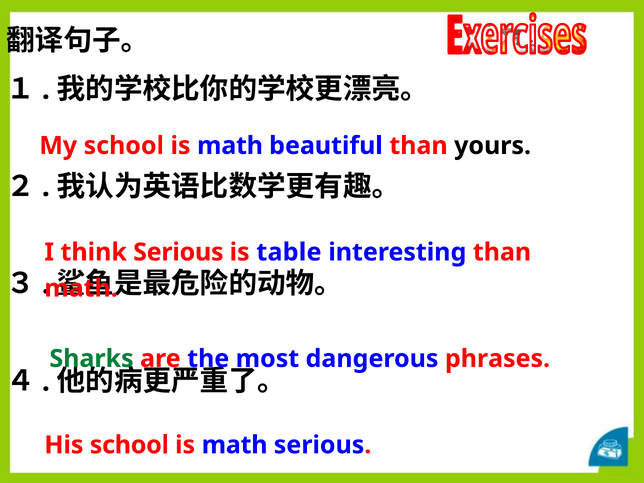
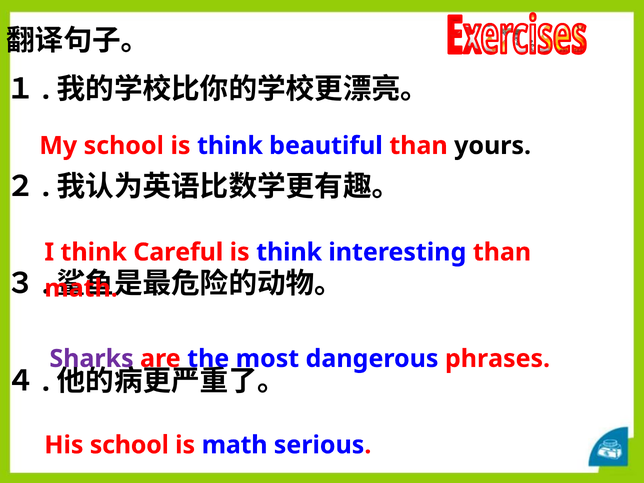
My school is math: math -> think (230, 146)
think Serious: Serious -> Careful (178, 252)
table: table -> think (289, 252)
Sharks colour: green -> purple (92, 359)
